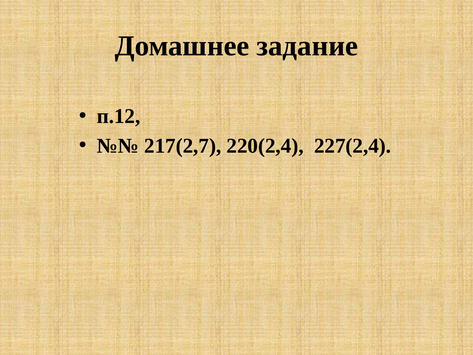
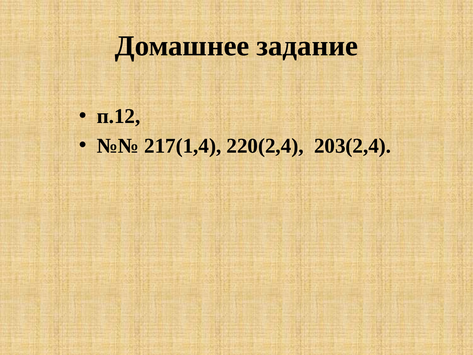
217(2,7: 217(2,7 -> 217(1,4 (183, 146)
227(2,4: 227(2,4 -> 203(2,4 (353, 146)
